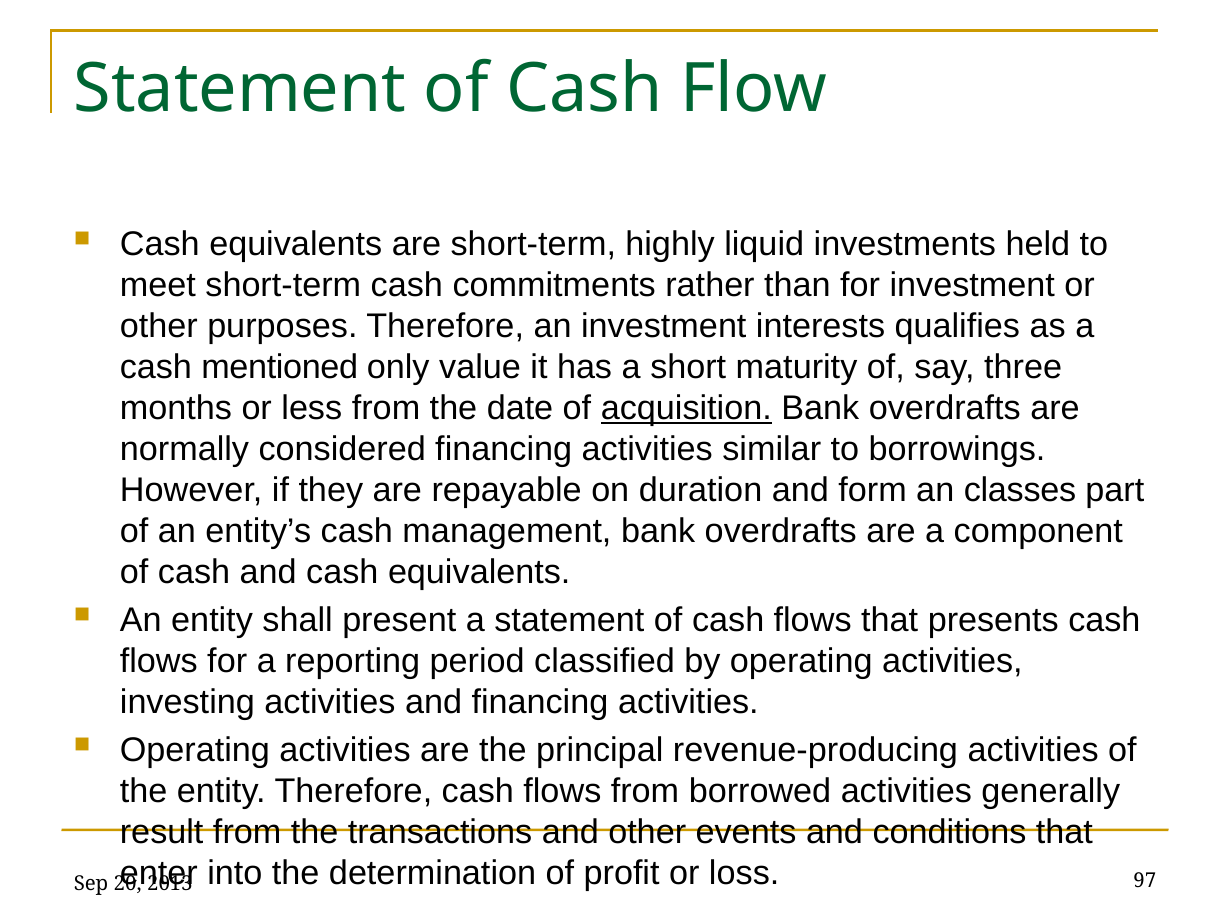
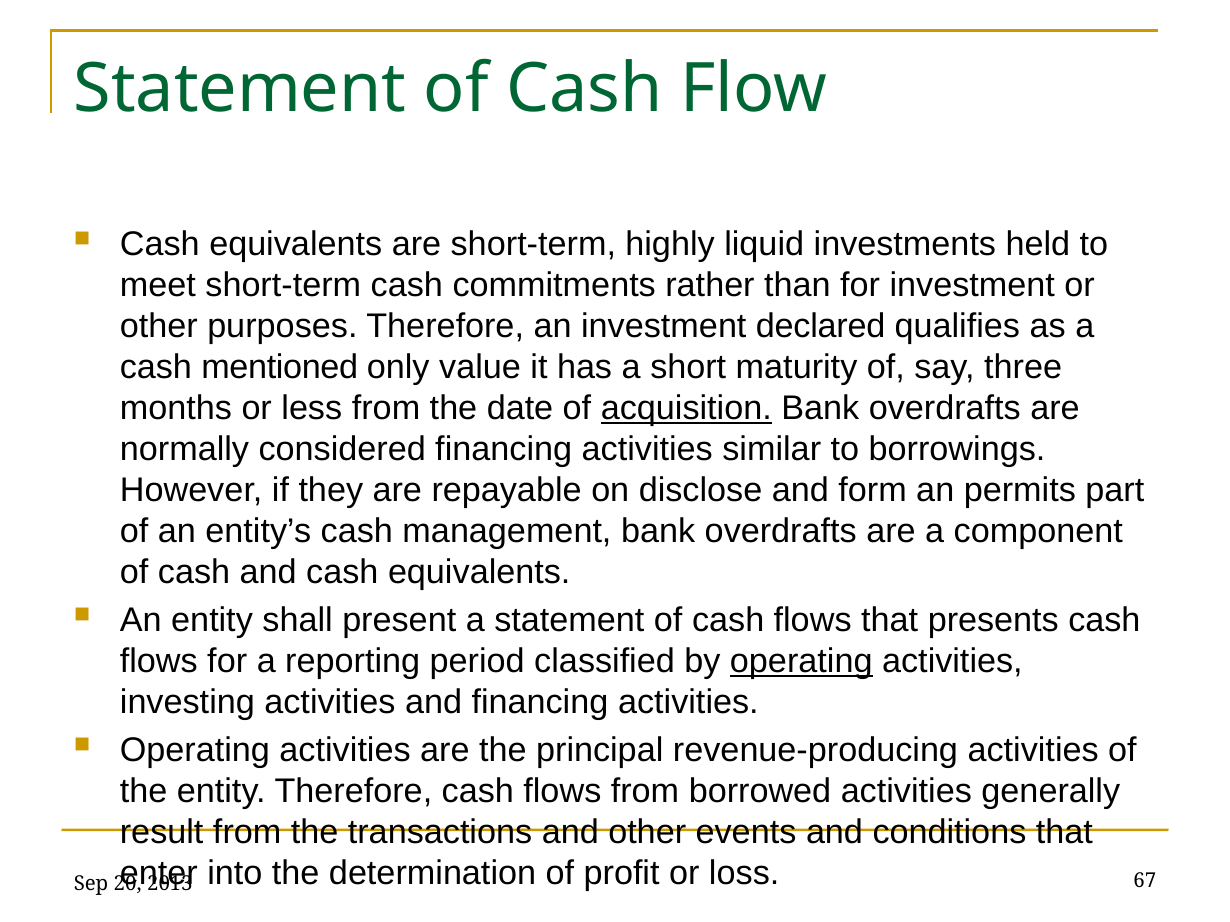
interests: interests -> declared (821, 326)
duration: duration -> disclose (701, 490)
classes: classes -> permits (1020, 490)
operating underline: none -> present (801, 661)
97: 97 -> 67 (1145, 881)
